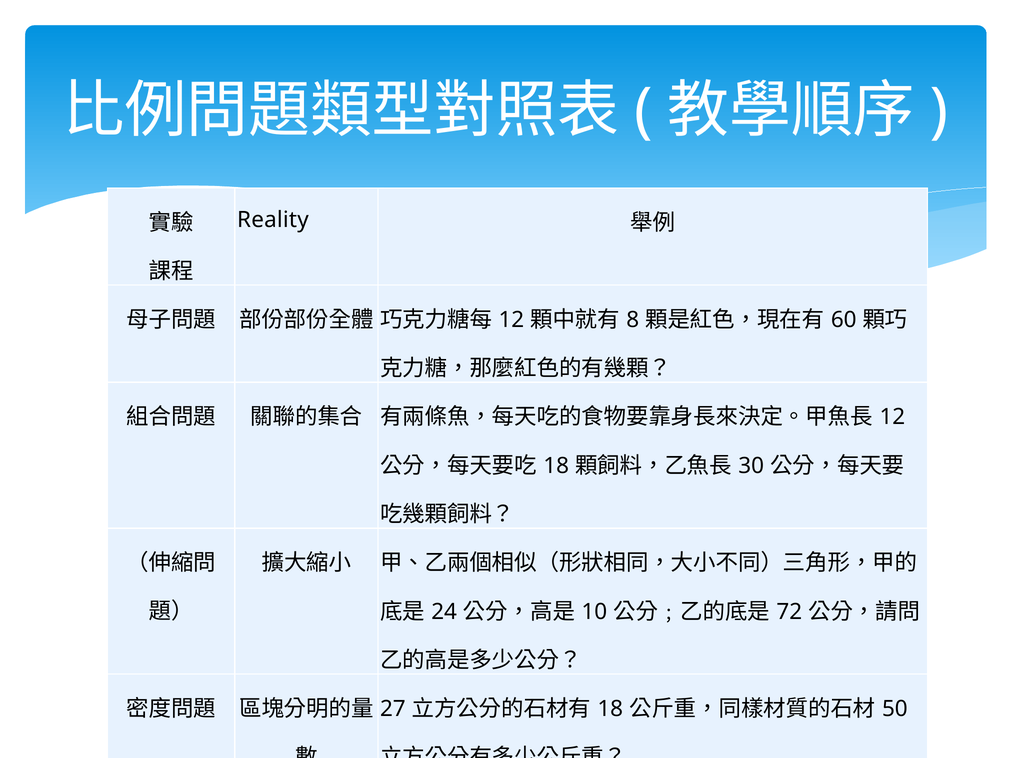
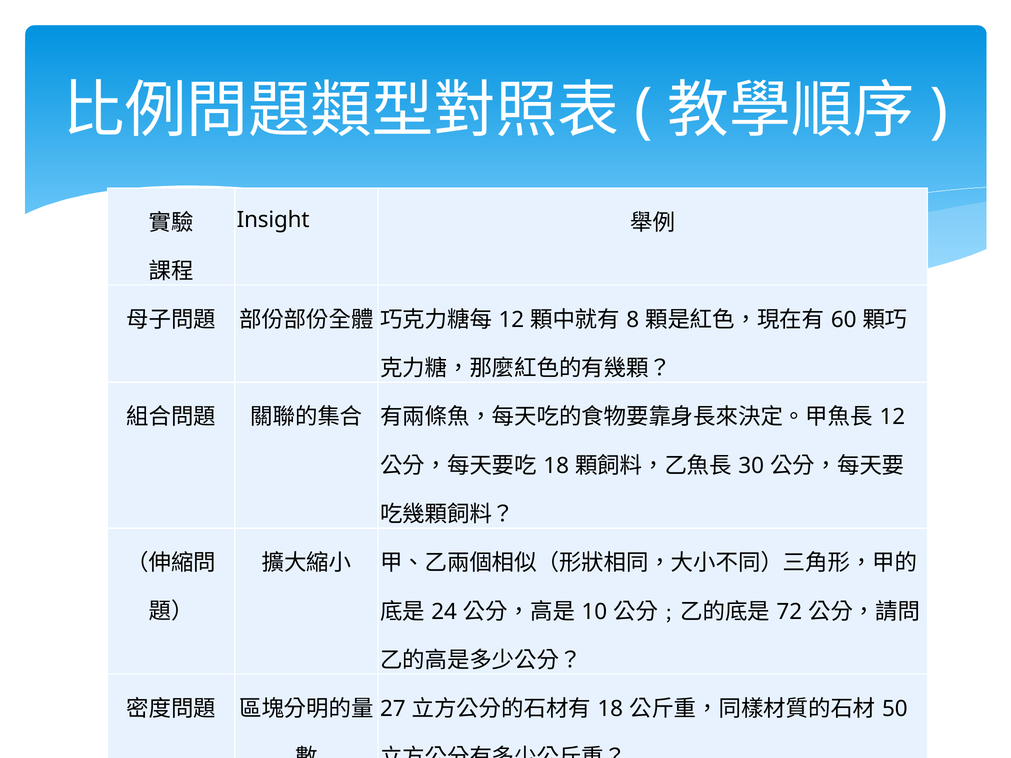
Reality: Reality -> Insight (273, 220)
